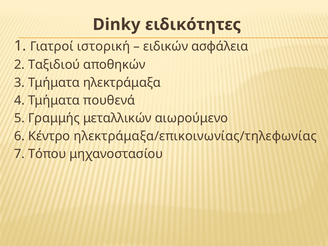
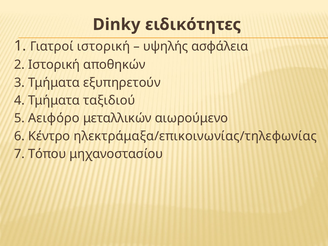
ειδικών: ειδικών -> υψηλής (166, 47)
2 Ταξιδιού: Ταξιδιού -> Ιστορική (54, 65)
ηλεκτράμαξα: ηλεκτράμαξα -> εξυπηρετούν (122, 83)
πουθενά: πουθενά -> ταξιδιού (109, 100)
Γραμμής: Γραμμής -> Αειφόρο (54, 118)
